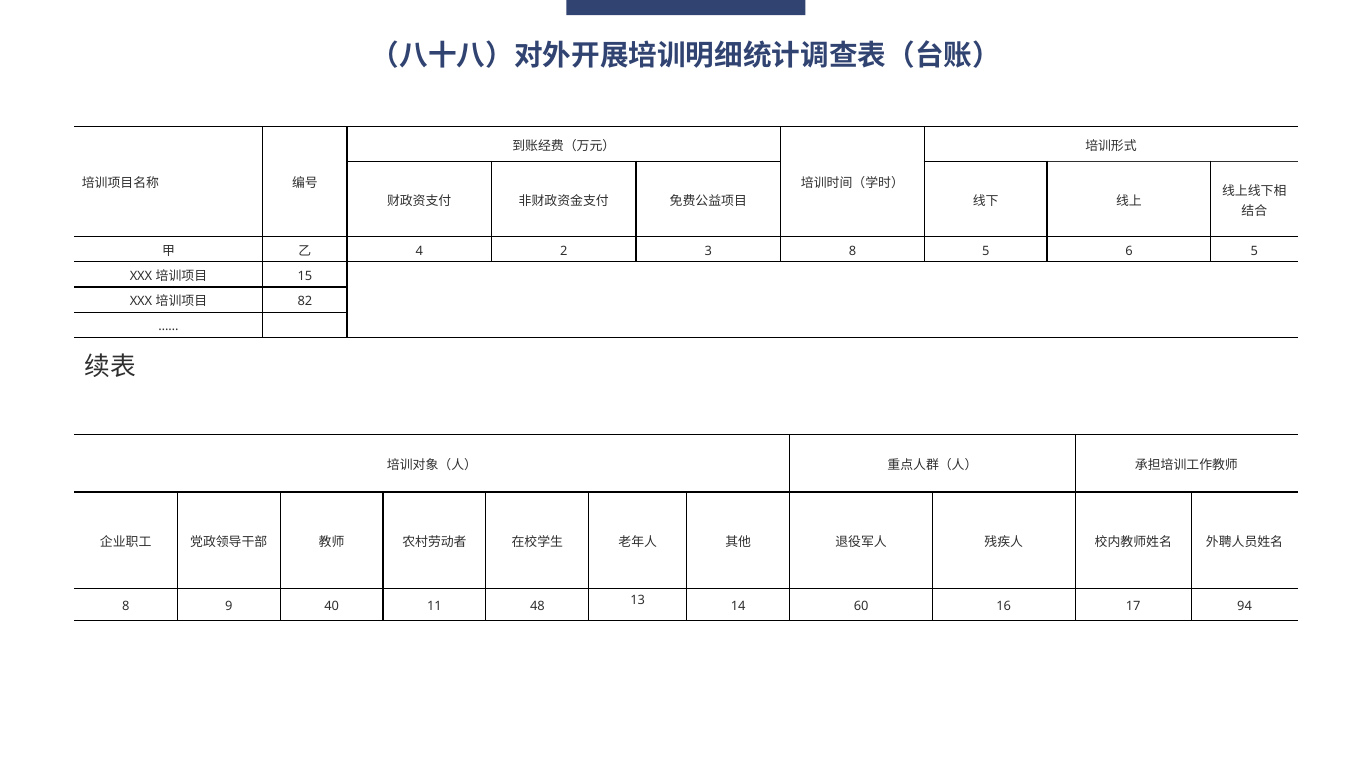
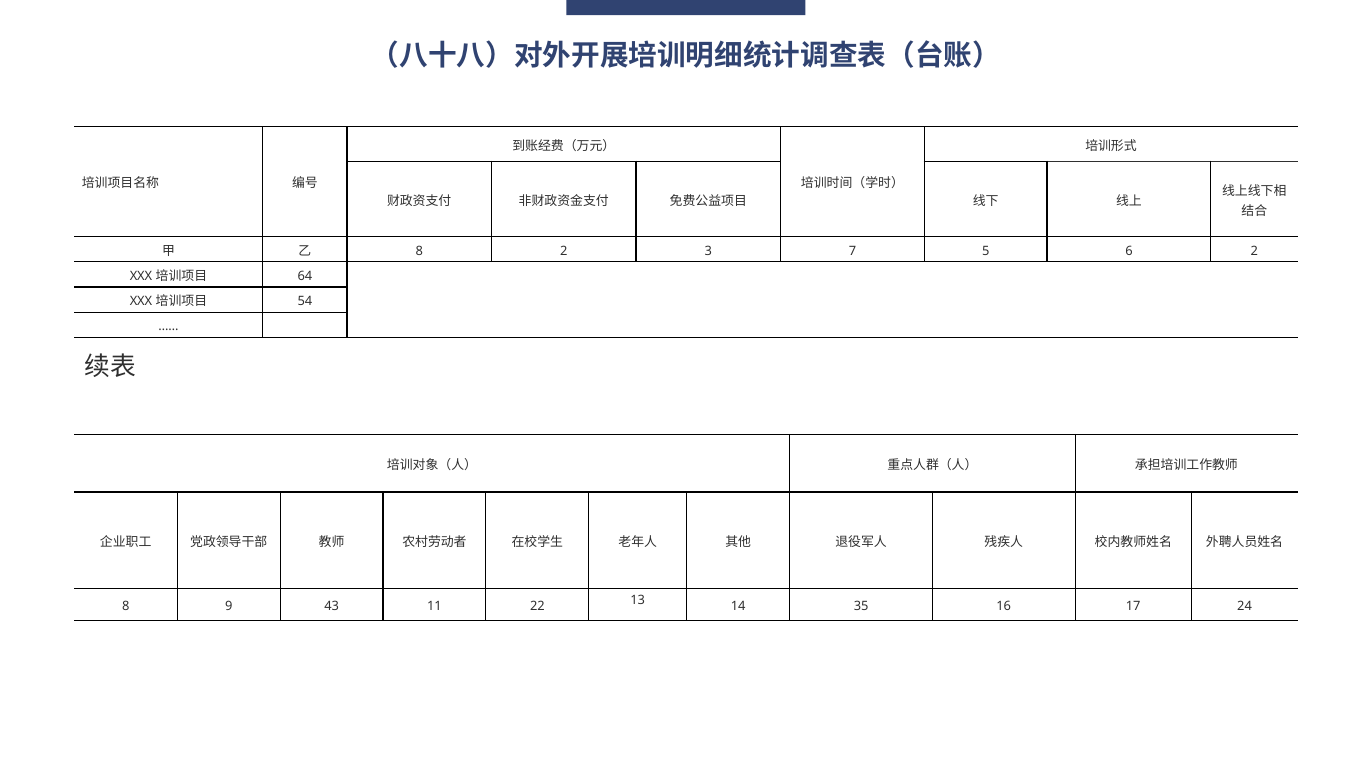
4: 4 -> 8 (419, 251)
3 8: 8 -> 7 (853, 251)
6 5: 5 -> 2 (1254, 251)
15: 15 -> 64 (305, 276)
82: 82 -> 54 (305, 301)
40: 40 -> 43 (332, 606)
48: 48 -> 22 (537, 606)
60: 60 -> 35 (861, 606)
94: 94 -> 24 (1245, 606)
